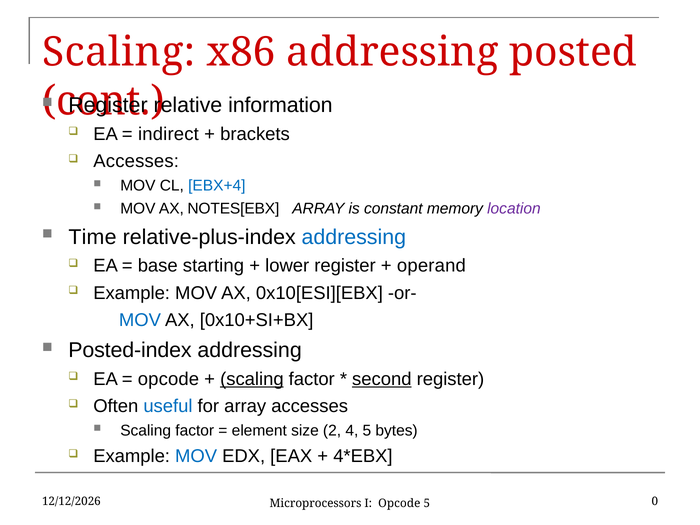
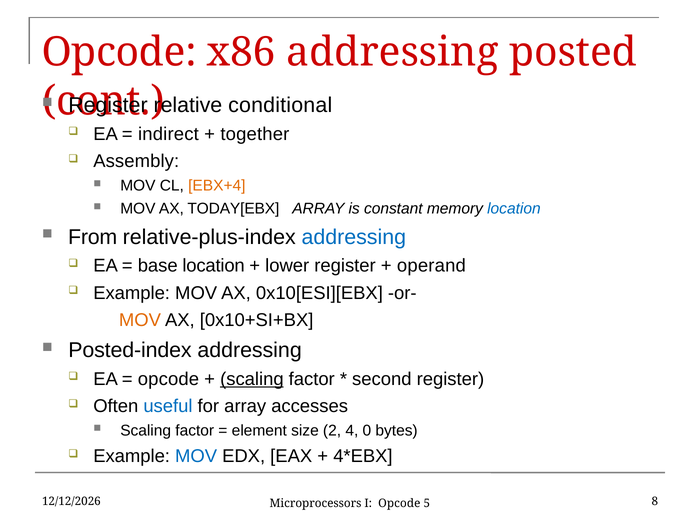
Scaling: Scaling -> Opcode (119, 52)
information: information -> conditional (280, 105)
brackets: brackets -> together (255, 134)
Accesses: Accesses -> Assembly (136, 161)
EBX+4 colour: blue -> orange (217, 186)
NOTES[EBX: NOTES[EBX -> TODAY[EBX (233, 209)
location colour: purple -> blue (514, 209)
Time: Time -> From (93, 237)
base starting: starting -> location (214, 266)
MOV colour: blue -> orange (140, 320)
second underline: present -> none (382, 379)
4 5: 5 -> 0 (367, 431)
0: 0 -> 8 (655, 501)
